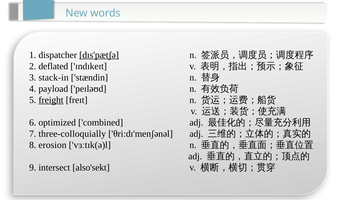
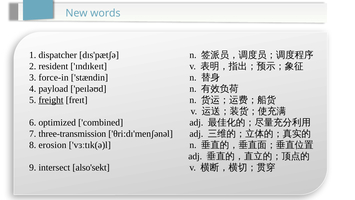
dɪs'pætʃə underline: present -> none (99, 55)
deflated: deflated -> resident (53, 66)
stack-in: stack-in -> force-in (54, 77)
three-colloquially: three-colloquially -> three-transmission (72, 134)
